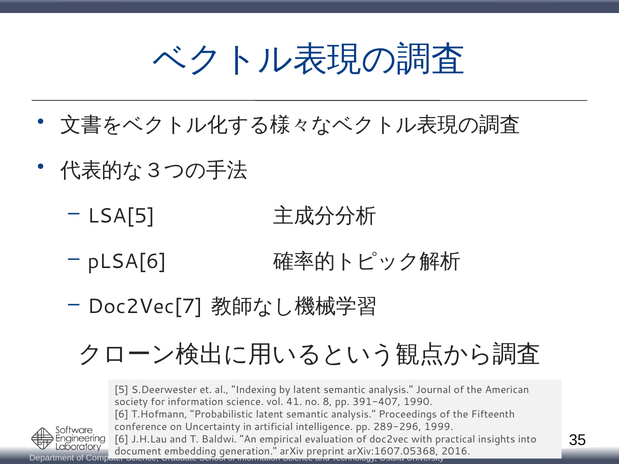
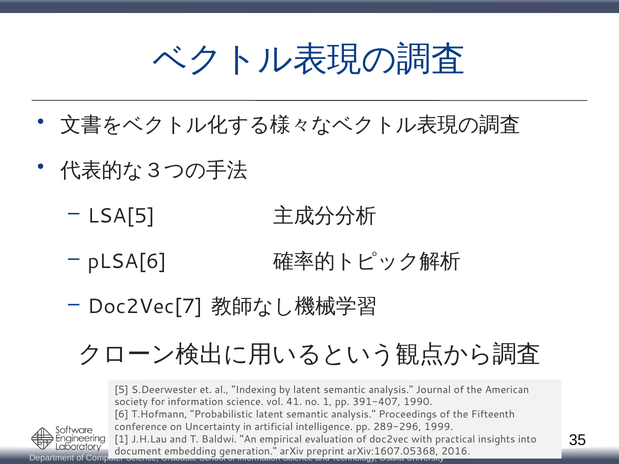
no 8: 8 -> 1 (327, 402)
6: 6 -> 1 (121, 439)
